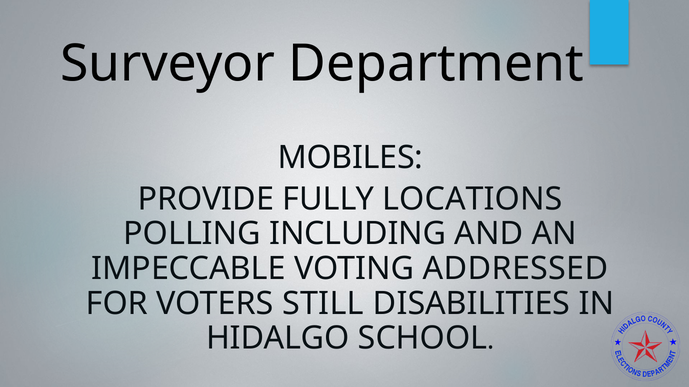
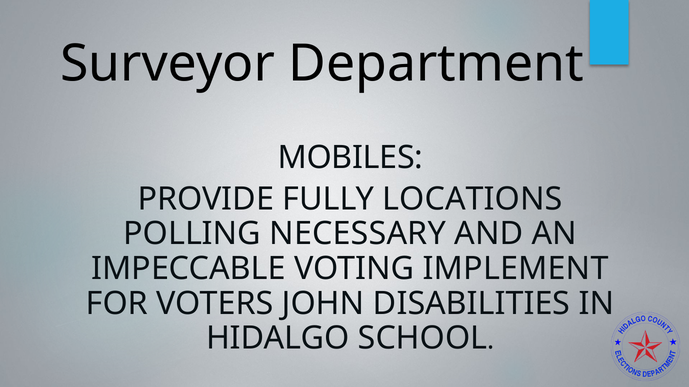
INCLUDING: INCLUDING -> NECESSARY (358, 234)
ADDRESSED: ADDRESSED -> IMPLEMENT (516, 269)
STILL: STILL -> JOHN (323, 304)
